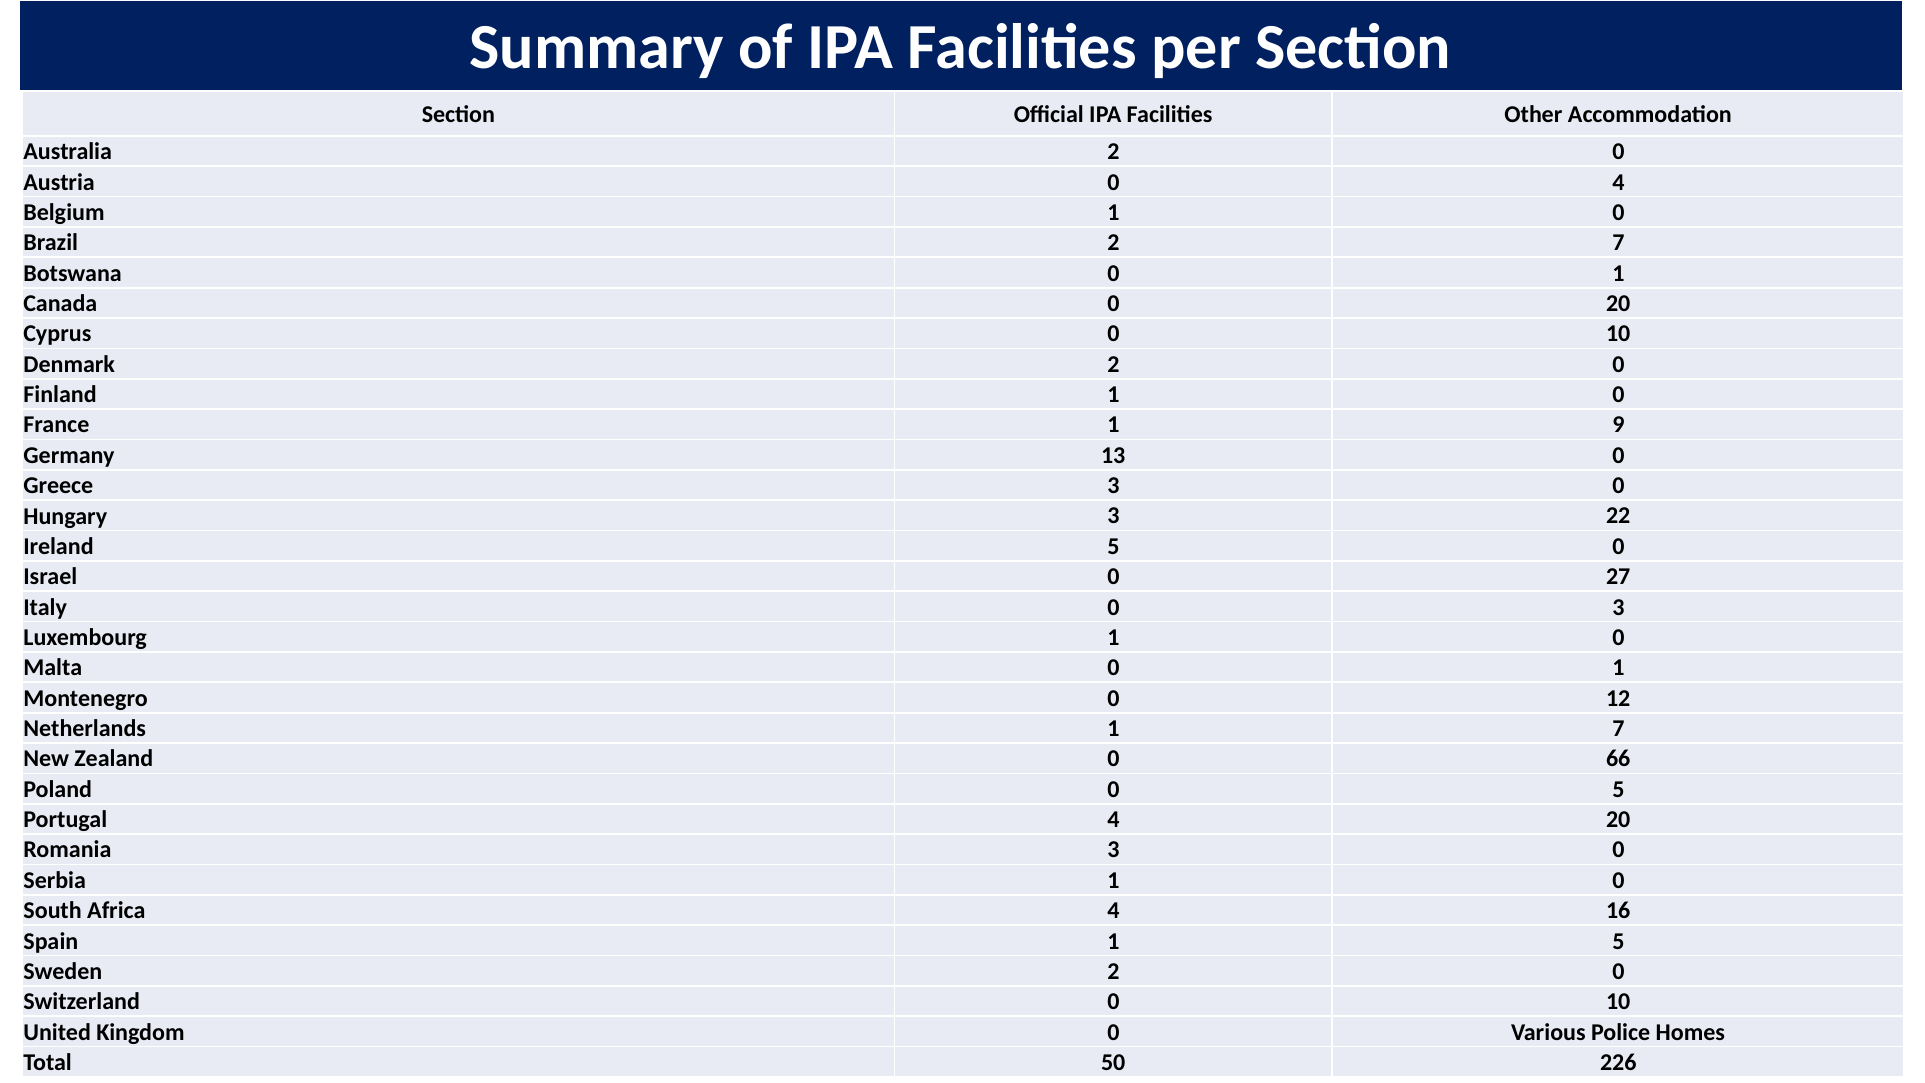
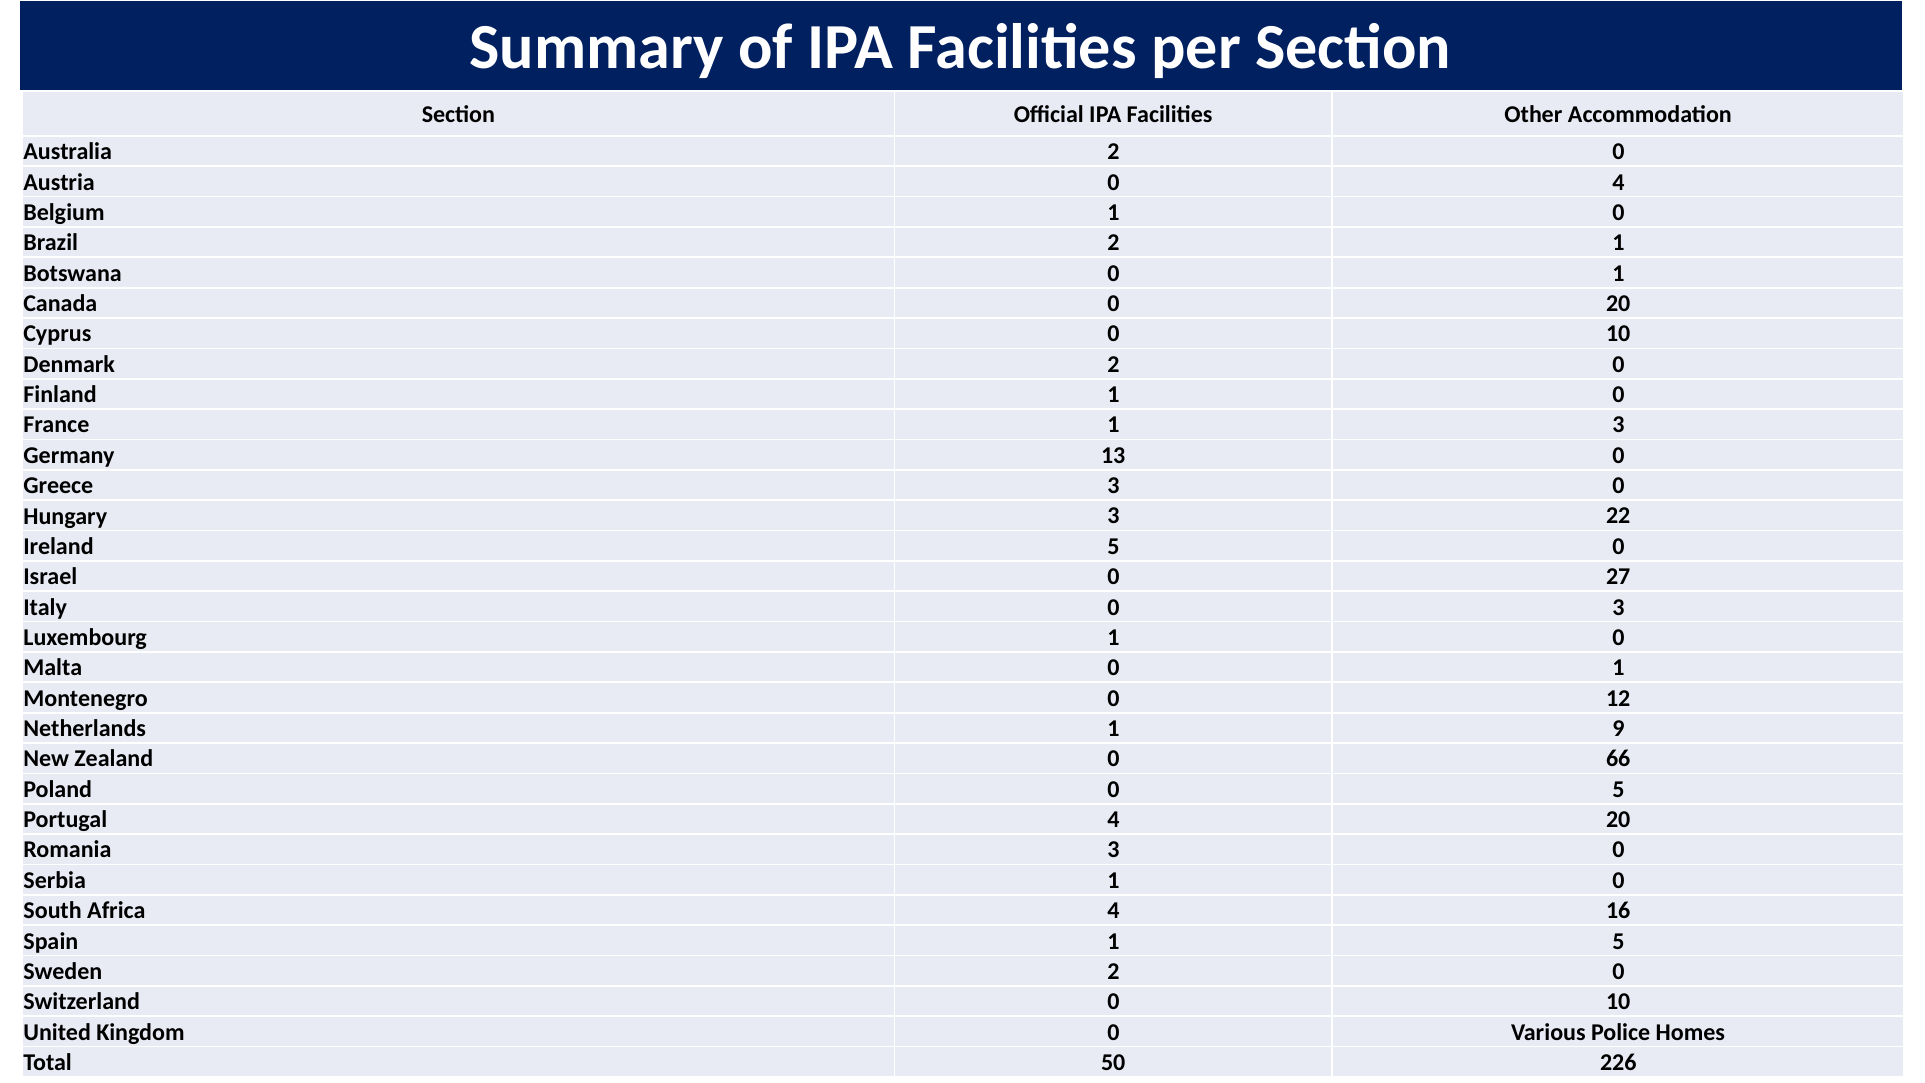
2 7: 7 -> 1 (1618, 243)
1 9: 9 -> 3 (1618, 425)
1 7: 7 -> 9 (1618, 728)
